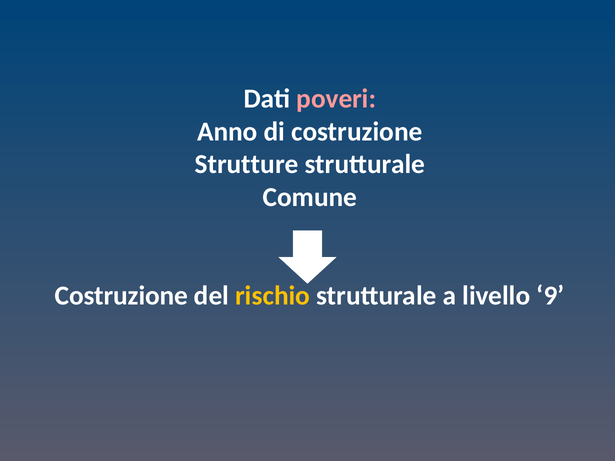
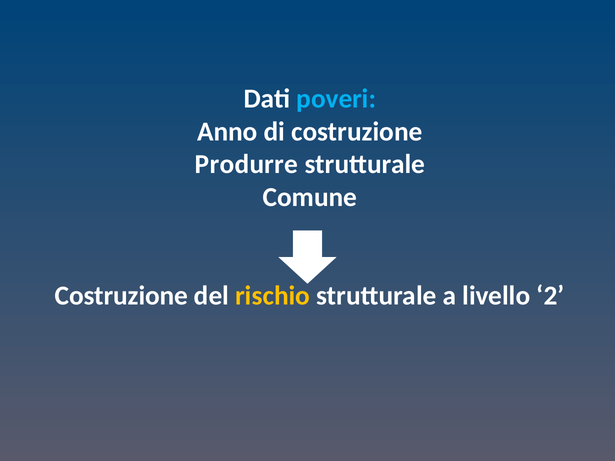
poveri colour: pink -> light blue (336, 99)
Strutture: Strutture -> Produrre (246, 164)
9: 9 -> 2 (550, 296)
